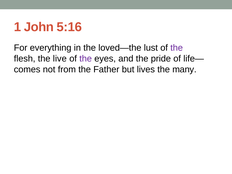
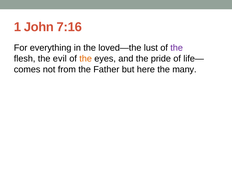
5:16: 5:16 -> 7:16 (69, 27)
live: live -> evil (60, 59)
the colour: purple -> orange (86, 59)
lives: lives -> here (146, 69)
